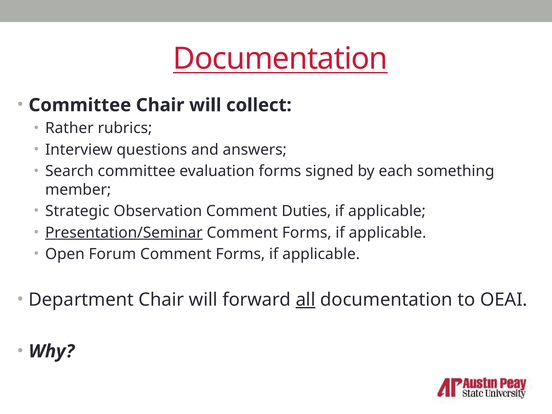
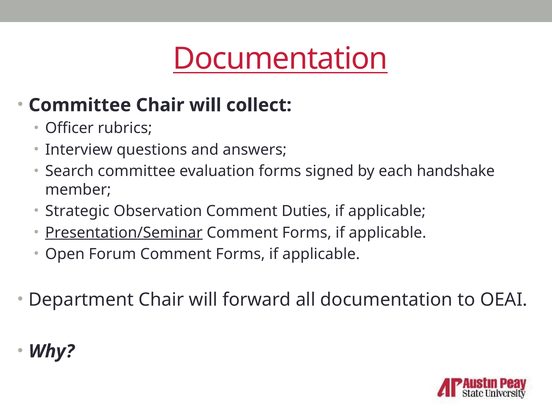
Rather: Rather -> Officer (69, 128)
something: something -> handshake (456, 171)
all underline: present -> none (306, 300)
